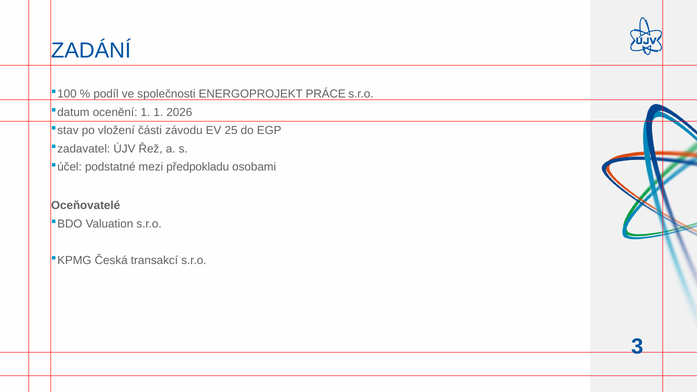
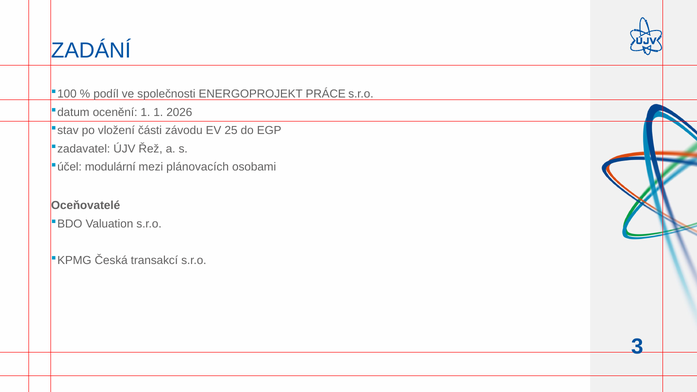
podstatné: podstatné -> modulární (110, 167)
předpokladu: předpokladu -> plánovacích (198, 167)
